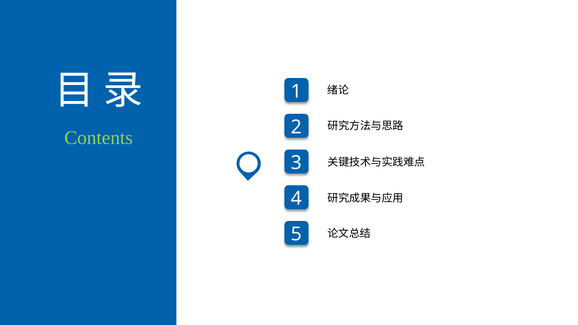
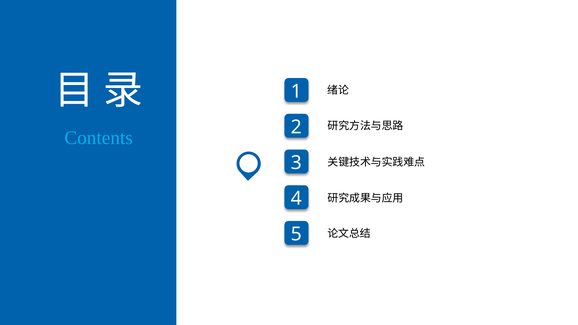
Contents colour: light green -> light blue (99, 138)
